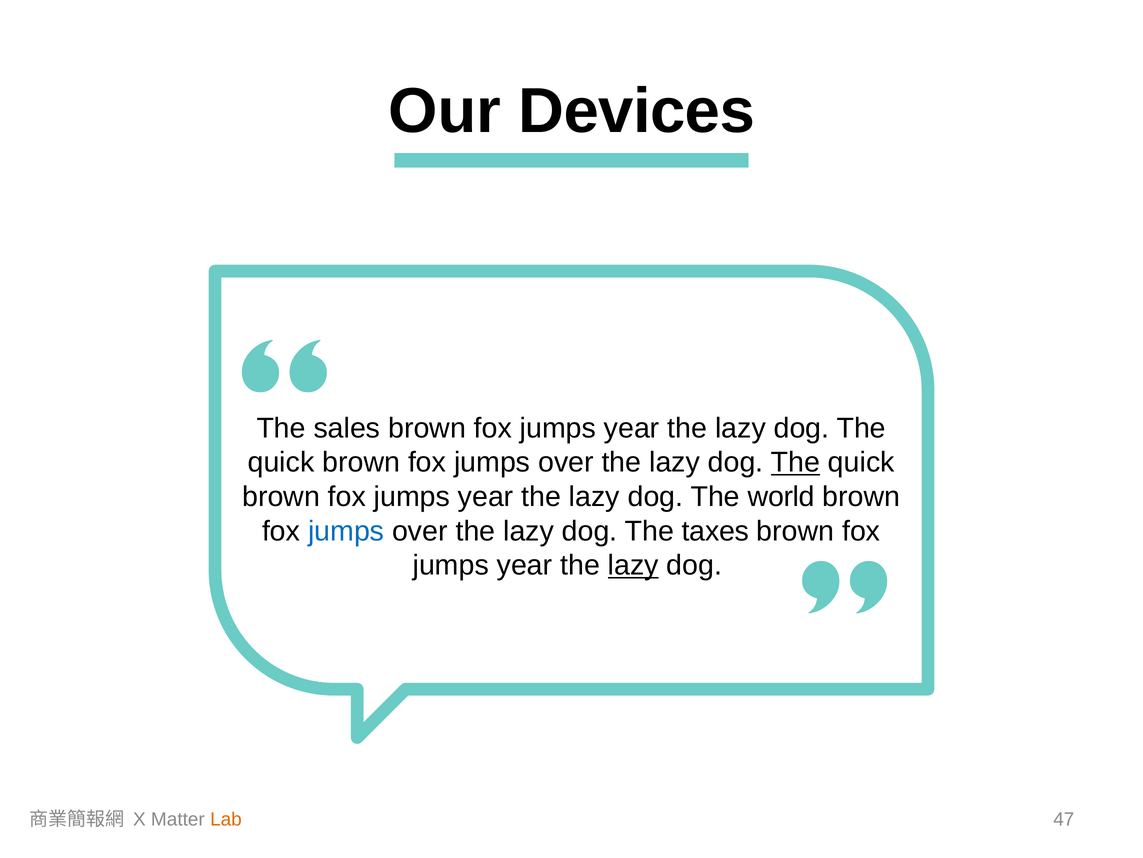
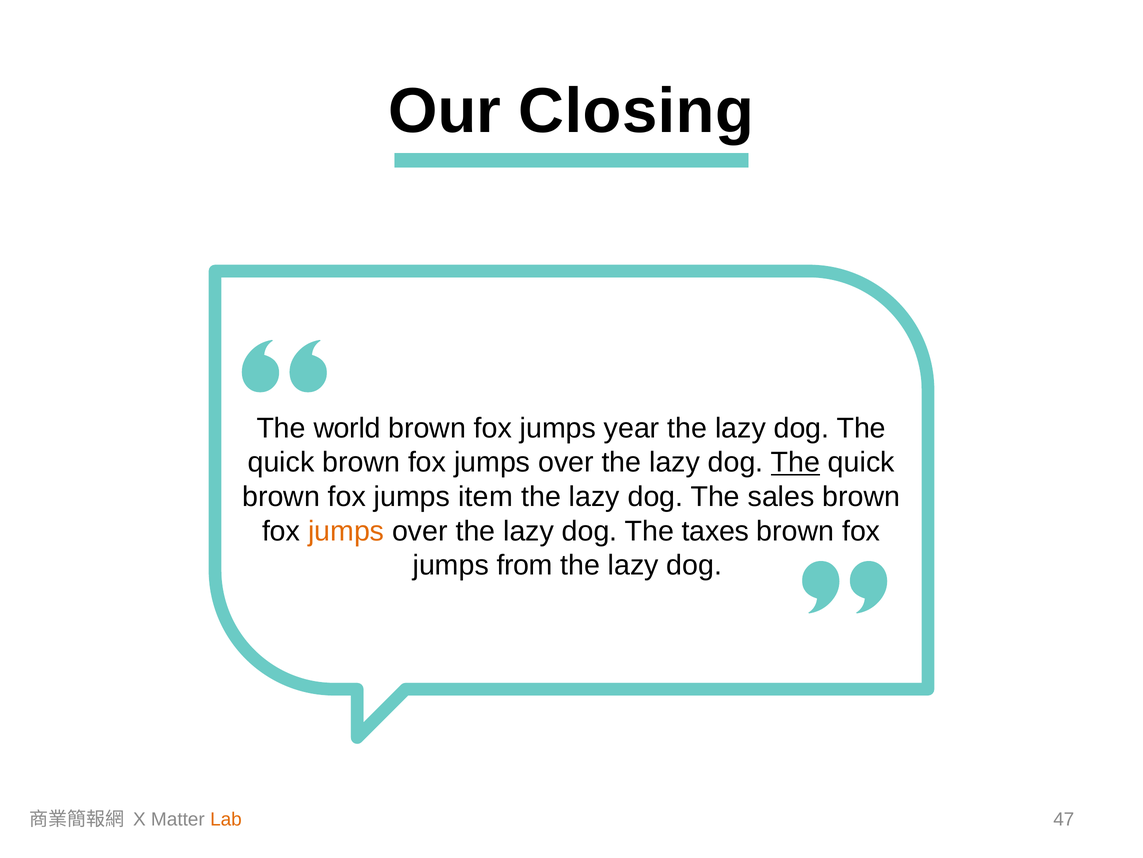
Devices: Devices -> Closing (636, 111)
sales: sales -> world (347, 428)
year: year -> item (485, 496)
world: world -> sales (781, 496)
jumps colour: blue -> orange (346, 531)
year: year -> from (525, 565)
lazy underline: present -> none (633, 565)
